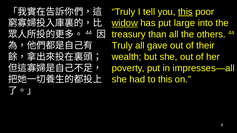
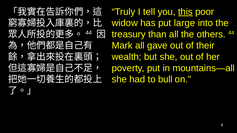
widow underline: present -> none (125, 23)
Truly: Truly -> Mark (122, 46)
impresses—all: impresses—all -> mountains—all (204, 68)
to this: this -> bull (165, 80)
